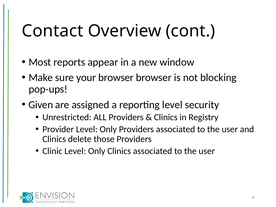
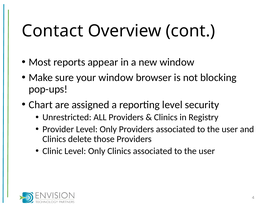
your browser: browser -> window (116, 78)
Given: Given -> Chart (41, 105)
